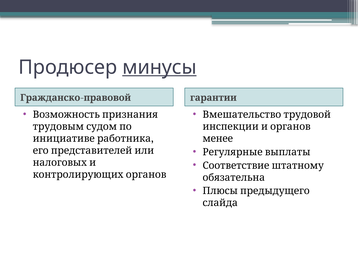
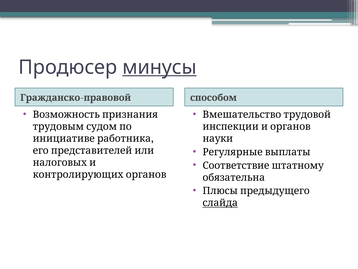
гарантии: гарантии -> способом (213, 97)
менее: менее -> науки (218, 138)
слайда underline: none -> present (220, 203)
